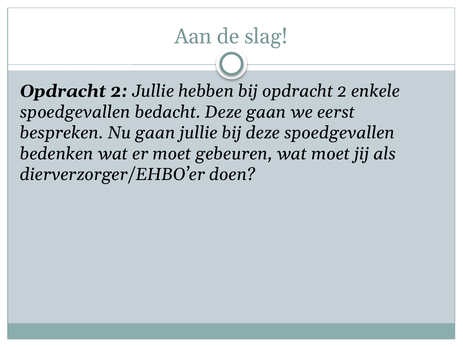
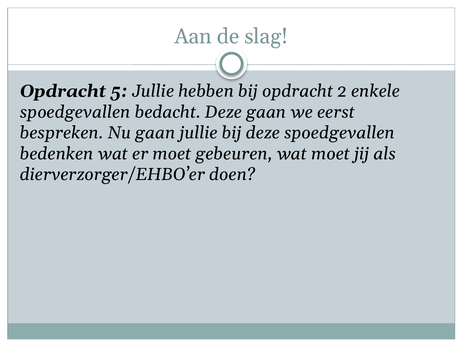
2: 2 -> 5 (119, 91)
